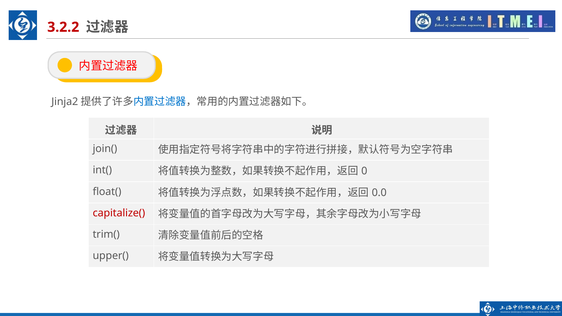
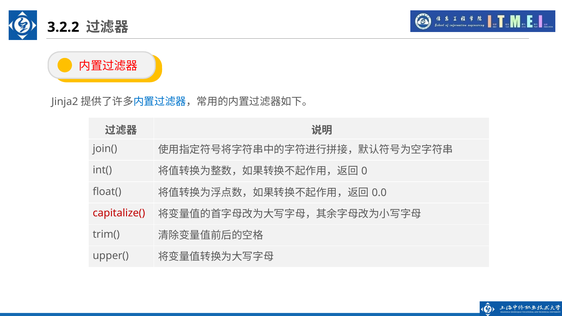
3.2.2 colour: red -> black (63, 27)
